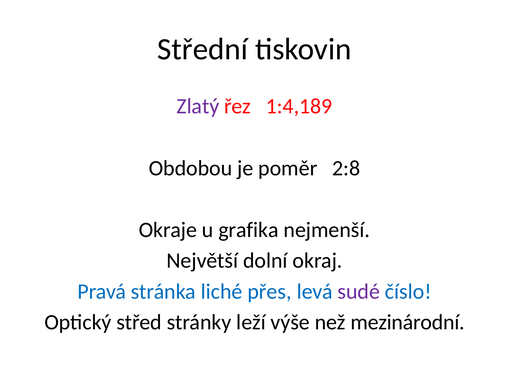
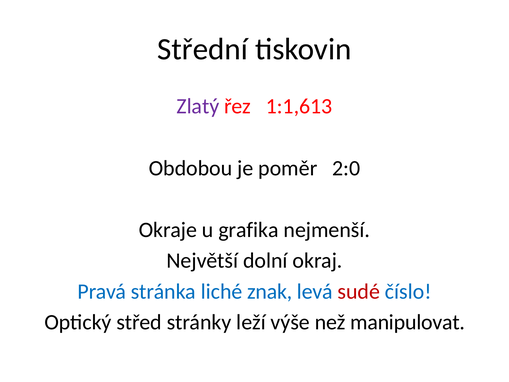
1:4,189: 1:4,189 -> 1:1,613 (299, 106)
2:8: 2:8 -> 2:0 (346, 168)
přes: přes -> znak (270, 291)
sudé colour: purple -> red (359, 291)
mezinárodní: mezinárodní -> manipulovat (408, 322)
